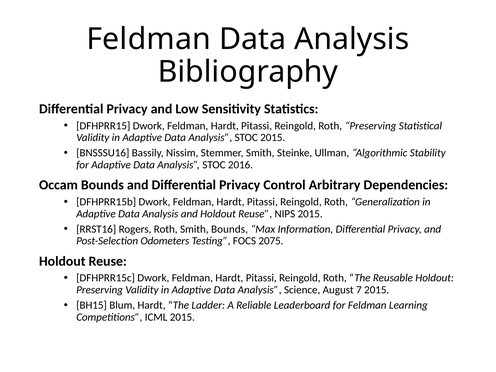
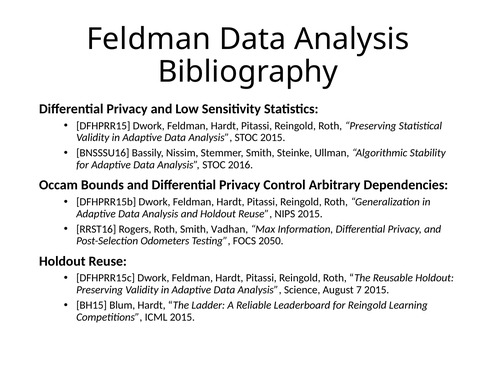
Smith Bounds: Bounds -> Vadhan (230, 229)
2075: 2075 -> 2050 (271, 241)
for Feldman: Feldman -> Reingold (367, 305)
